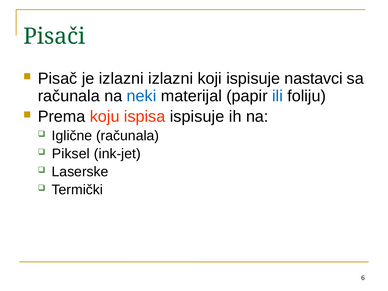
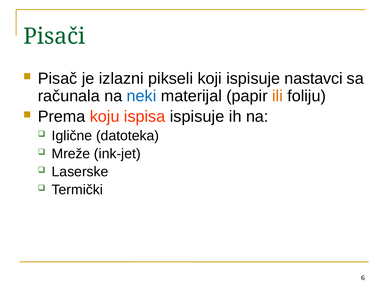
izlazni izlazni: izlazni -> pikseli (171, 78)
ili colour: blue -> orange (277, 96)
Iglične računala: računala -> datoteka (128, 136)
Piksel: Piksel -> Mreže (71, 154)
